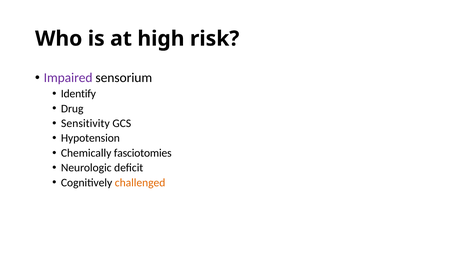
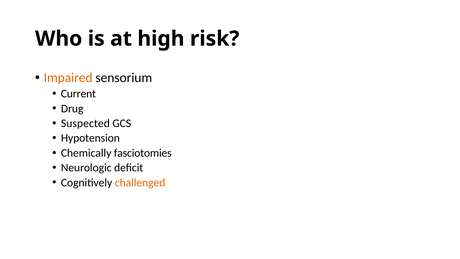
Impaired colour: purple -> orange (68, 78)
Identify: Identify -> Current (78, 94)
Sensitivity: Sensitivity -> Suspected (85, 123)
